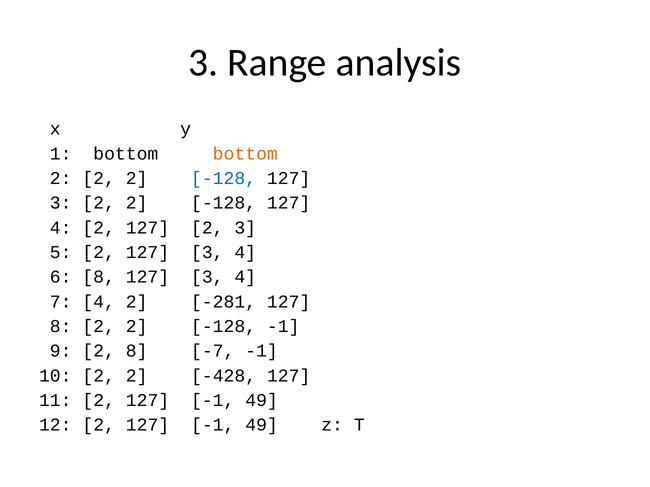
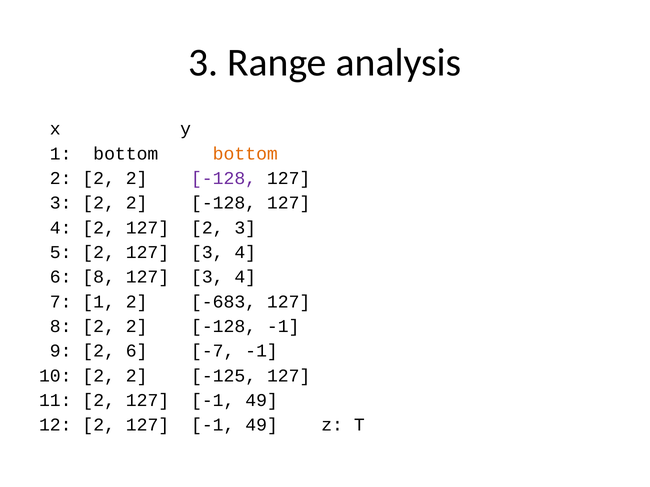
-128 colour: blue -> purple (224, 178)
7 4: 4 -> 1 (99, 302)
-281: -281 -> -683 (224, 302)
2 8: 8 -> 6 (137, 351)
-428: -428 -> -125 (224, 376)
